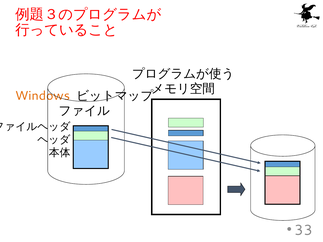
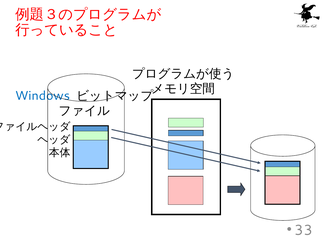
Windows colour: orange -> blue (43, 96)
